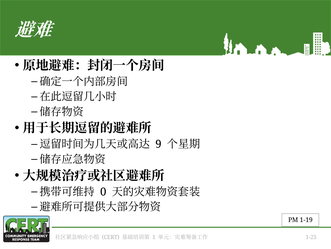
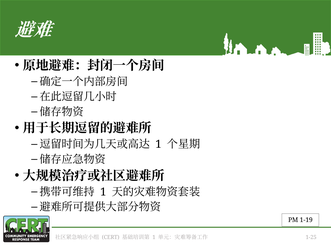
9: 9 -> 1 (158, 144)
0: 0 -> 1 (103, 191)
